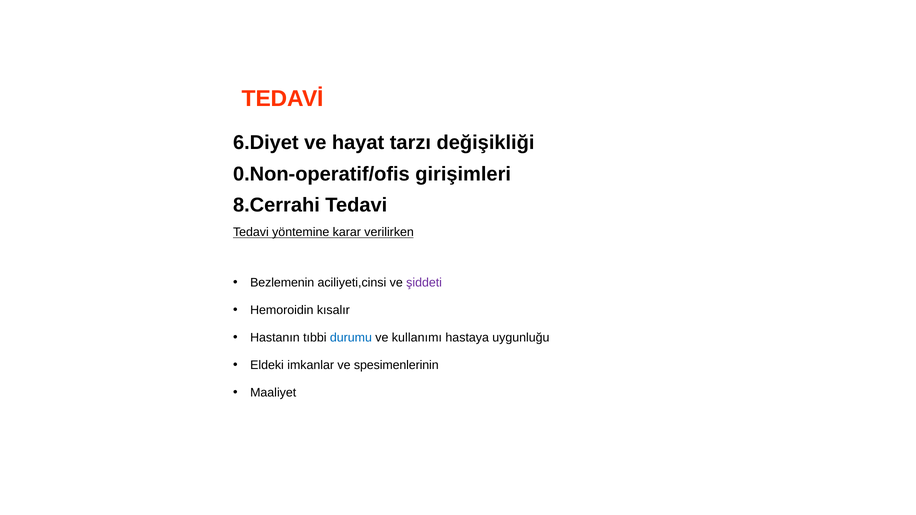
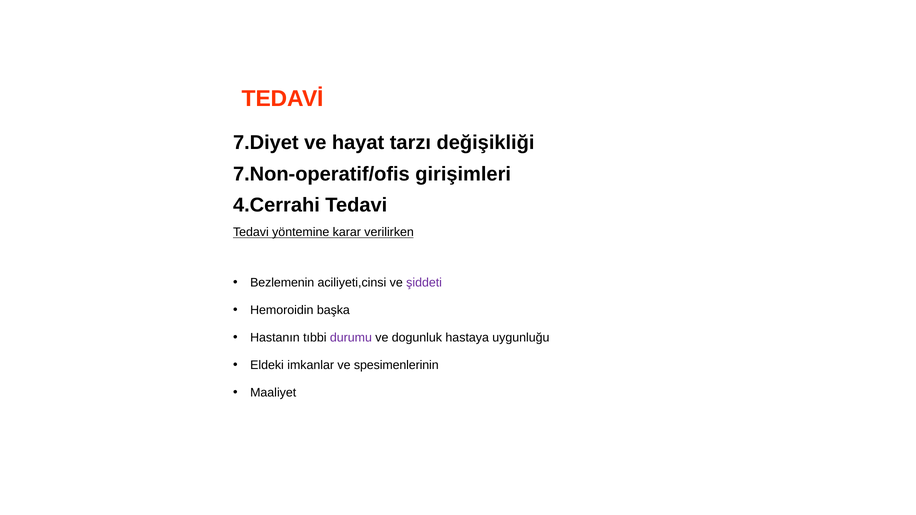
6.Diyet: 6.Diyet -> 7.Diyet (266, 143)
0.Non-operatif/ofis: 0.Non-operatif/ofis -> 7.Non-operatif/ofis (321, 174)
8.Cerrahi: 8.Cerrahi -> 4.Cerrahi (276, 205)
kısalır: kısalır -> başka (333, 310)
durumu colour: blue -> purple (351, 338)
kullanımı: kullanımı -> dogunluk (417, 338)
